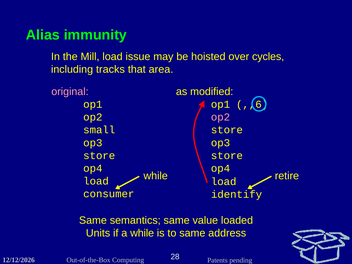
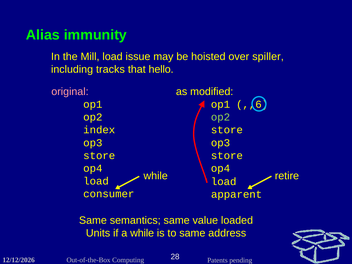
cycles: cycles -> spiller (268, 57)
area: area -> hello (161, 69)
op2 colour: pink -> light green (220, 117)
small: small -> index (99, 130)
identify: identify -> apparent (237, 194)
